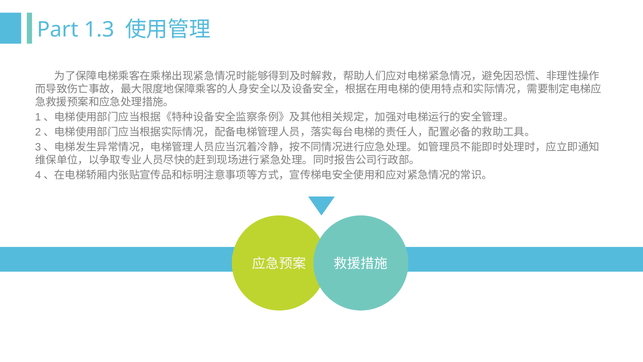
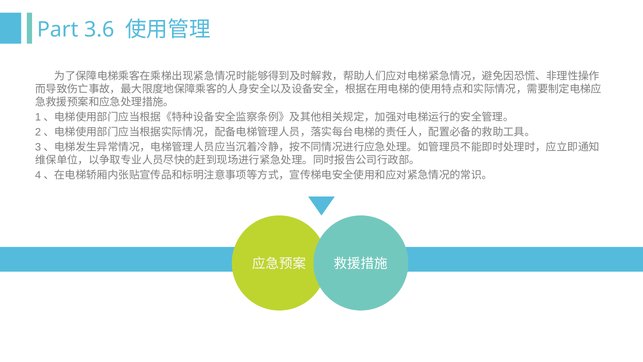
1.3: 1.3 -> 3.6 (99, 30)
